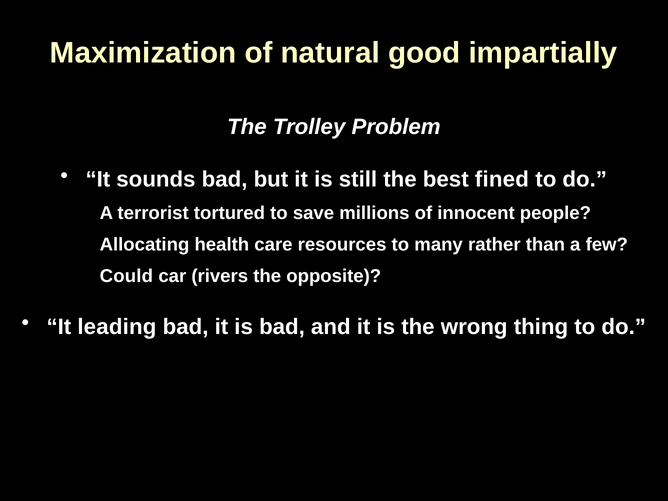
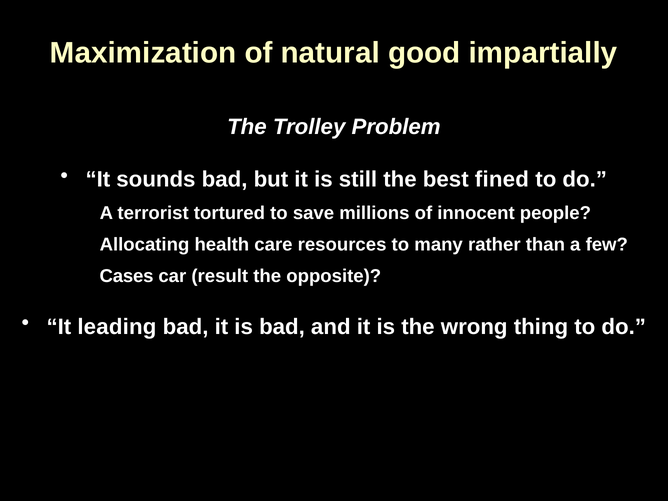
Could: Could -> Cases (127, 276)
rivers: rivers -> result (220, 276)
